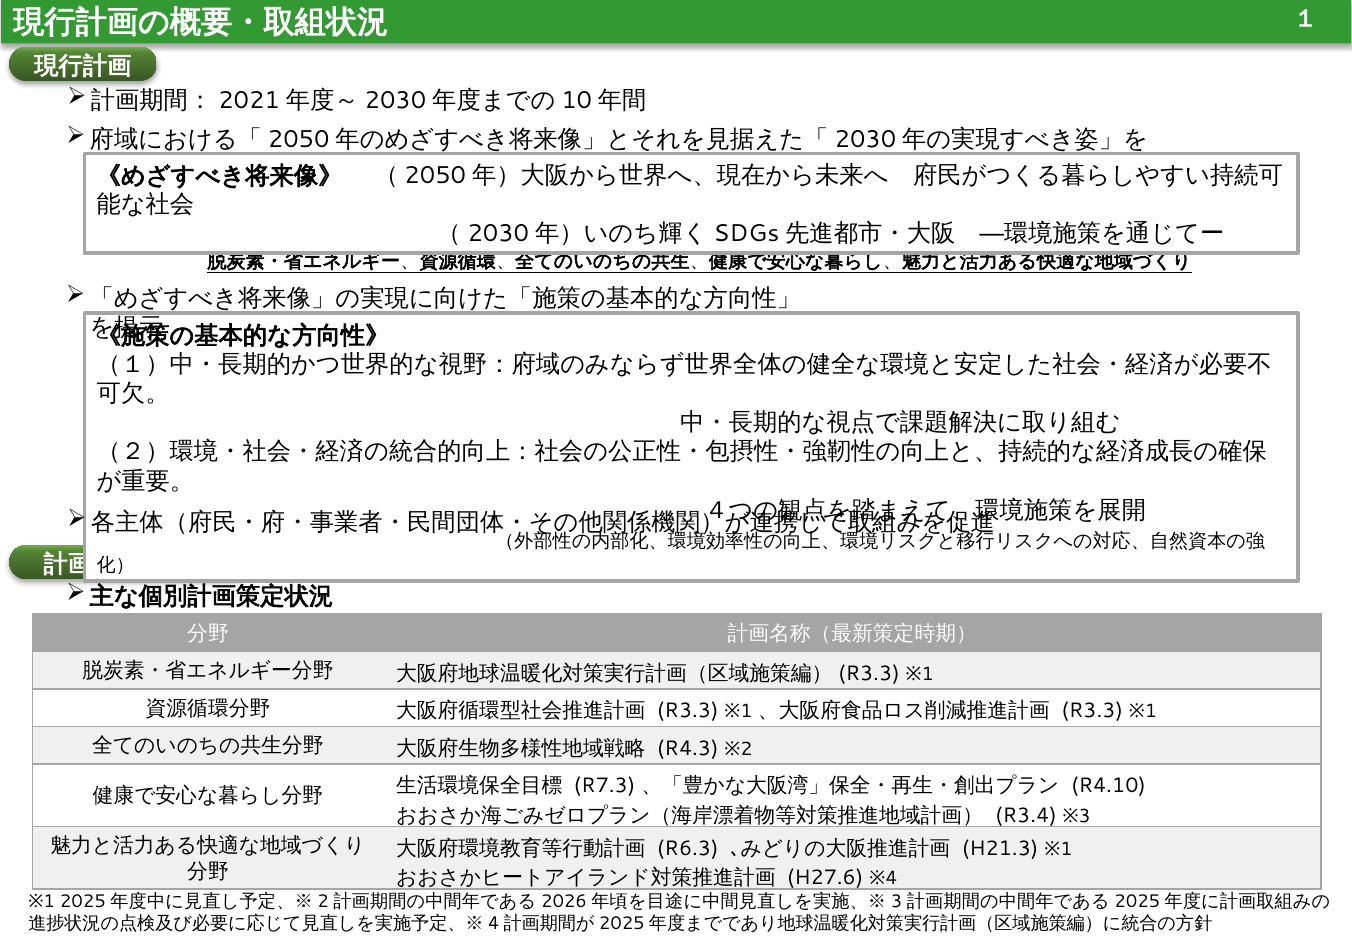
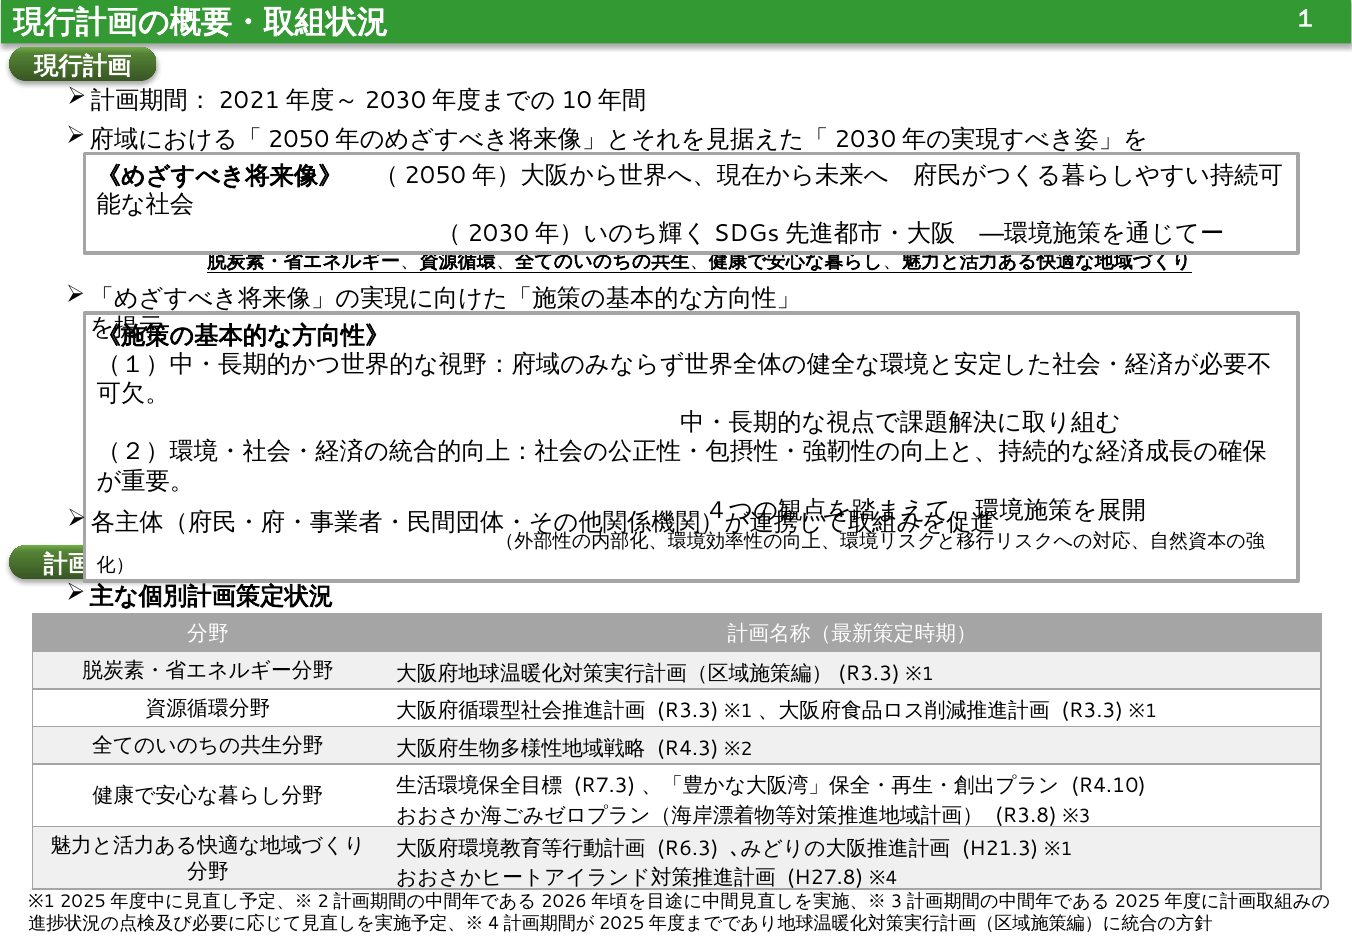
R3.4: R3.4 -> R3.8 (1026, 815)
H27.6: H27.6 -> H27.8 (825, 878)
